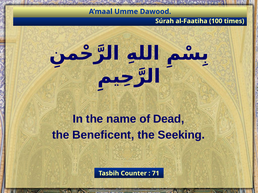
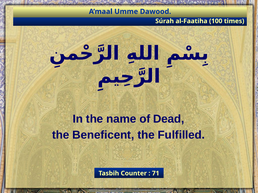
Seeking: Seeking -> Fulfilled (181, 135)
